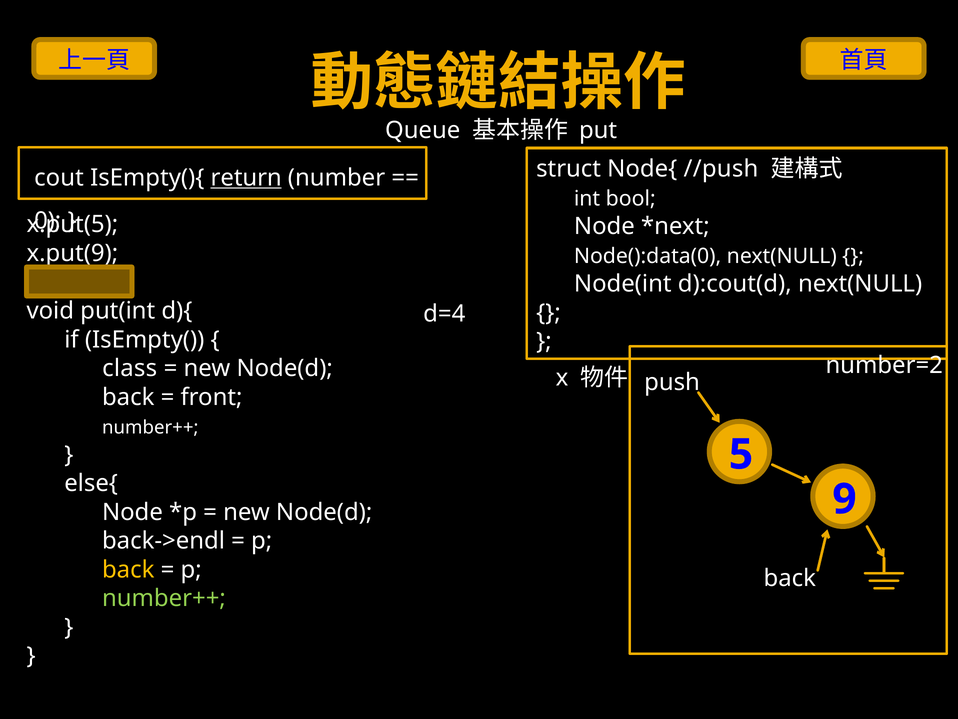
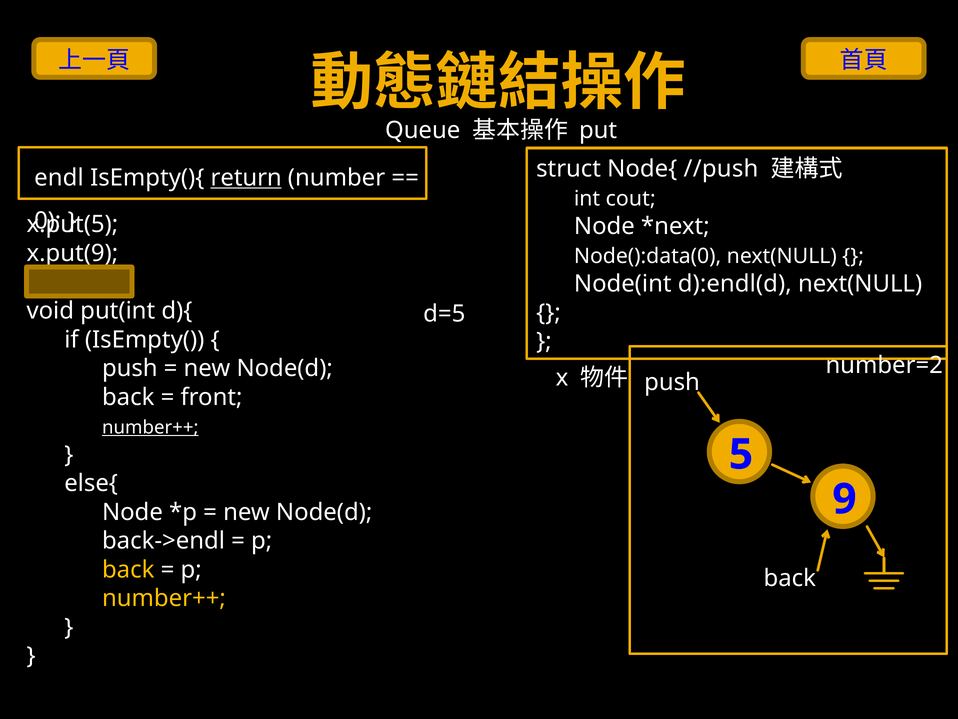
cout: cout -> endl (59, 178)
bool: bool -> cout (631, 198)
d):cout(d: d):cout(d -> d):endl(d (735, 284)
d=4: d=4 -> d=5 (444, 314)
class: class -> push (130, 368)
number++ underline: none -> present (150, 427)
number++ colour: light green -> yellow (164, 598)
